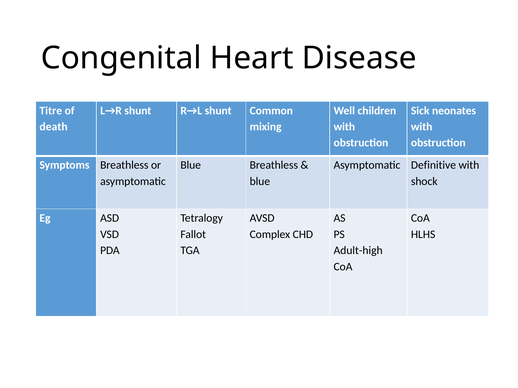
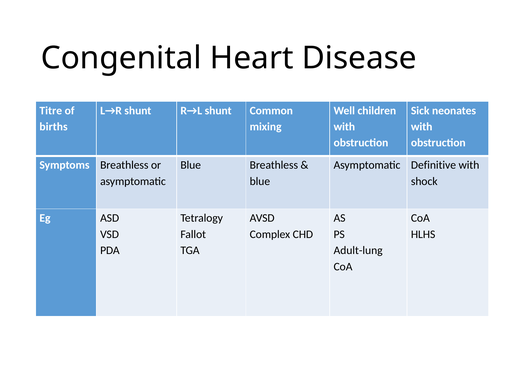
death: death -> births (54, 127)
Adult-high: Adult-high -> Adult-lung (358, 251)
